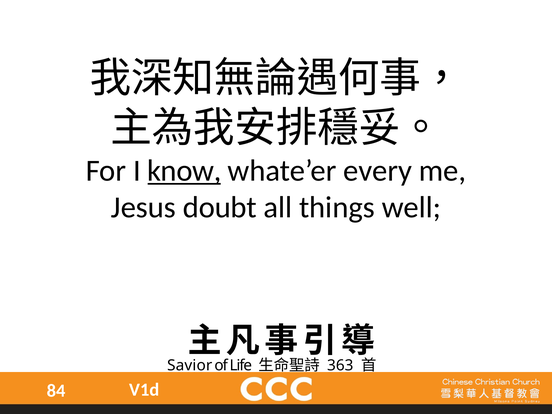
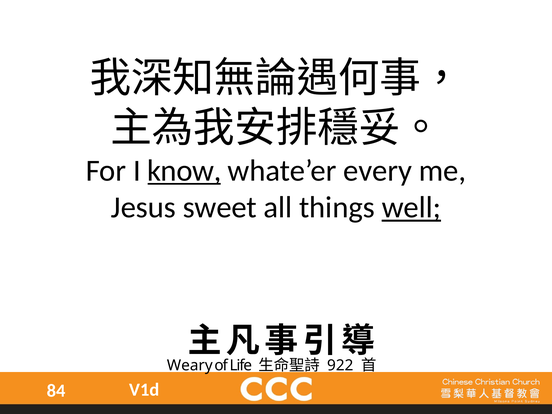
doubt: doubt -> sweet (220, 207)
well underline: none -> present (411, 207)
Savior: Savior -> Weary (190, 365)
363: 363 -> 922 (340, 365)
